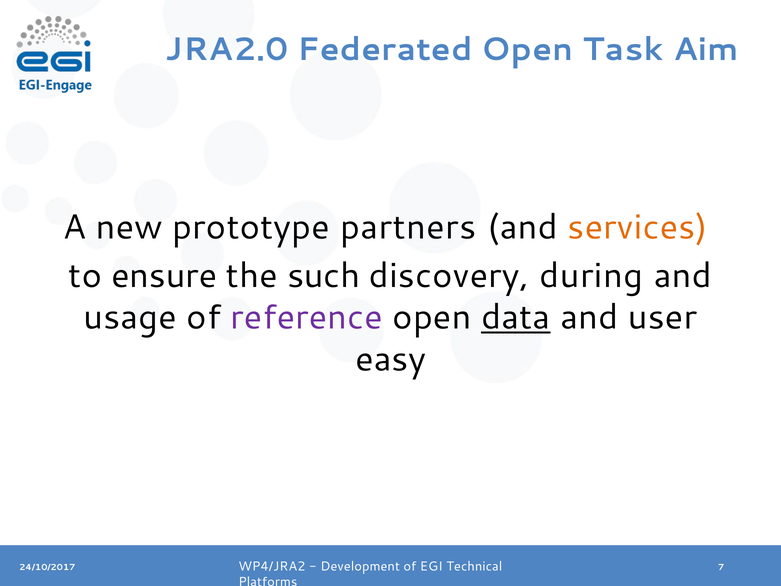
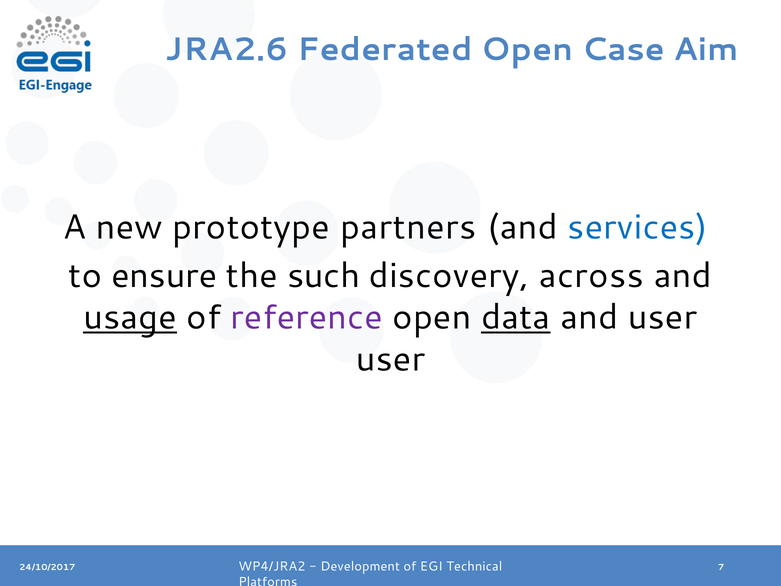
JRA2.0: JRA2.0 -> JRA2.6 (227, 50)
Task: Task -> Case (623, 50)
services colour: orange -> blue (638, 227)
during: during -> across (591, 276)
usage underline: none -> present (130, 317)
easy: easy -> user (390, 359)
